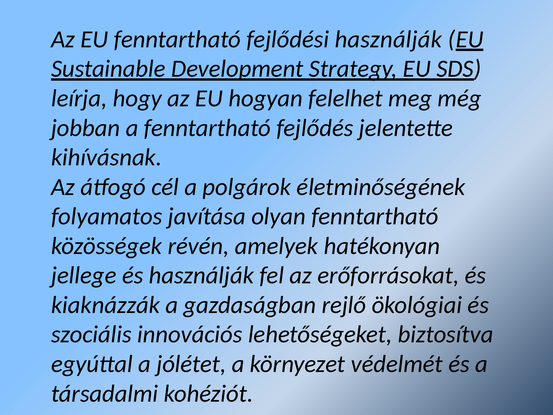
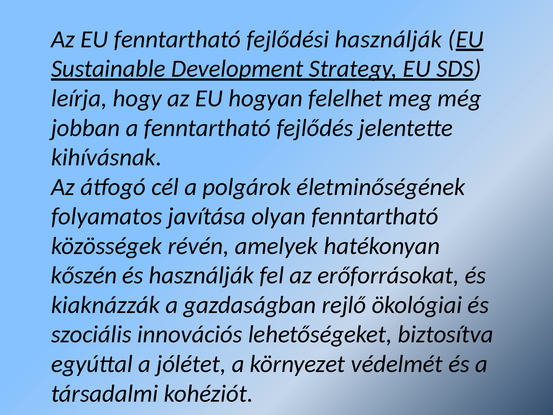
jellege: jellege -> kőszén (84, 275)
